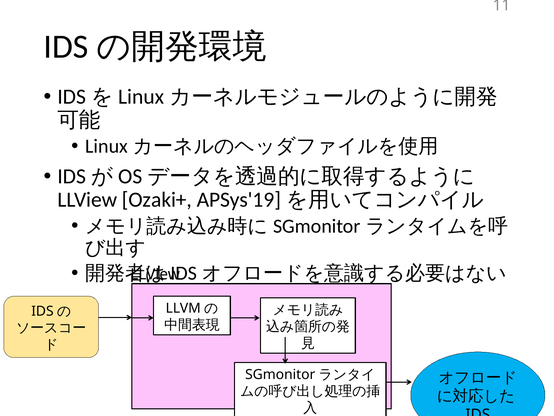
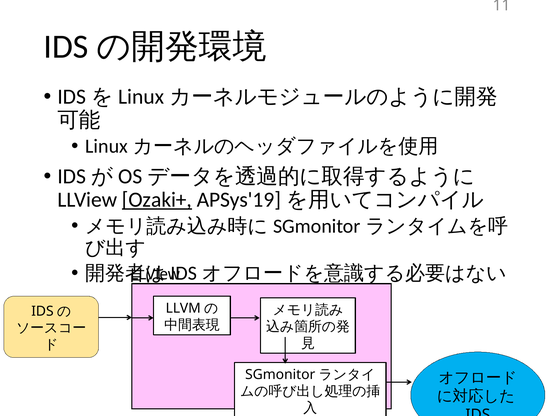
Ozaki+ underline: none -> present (157, 200)
